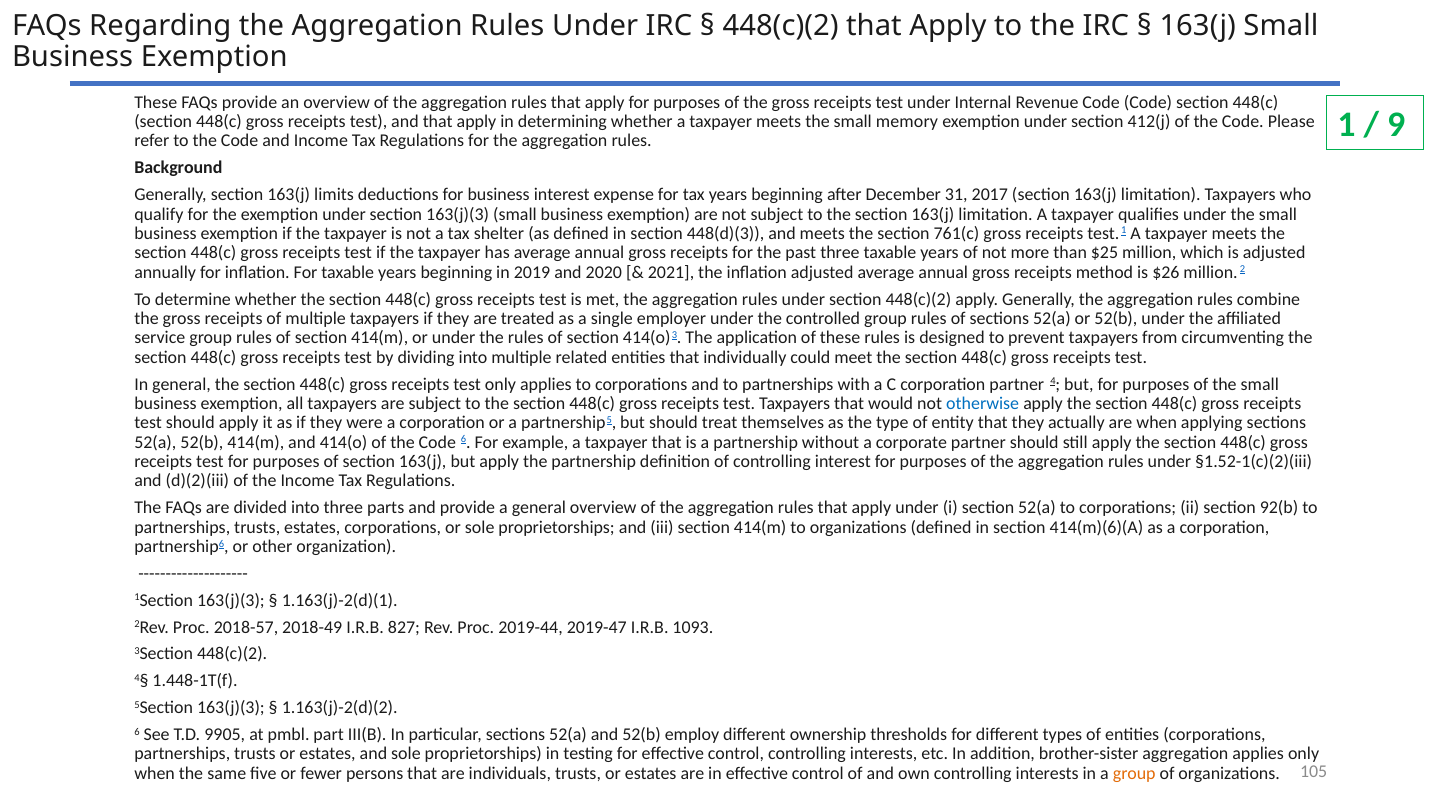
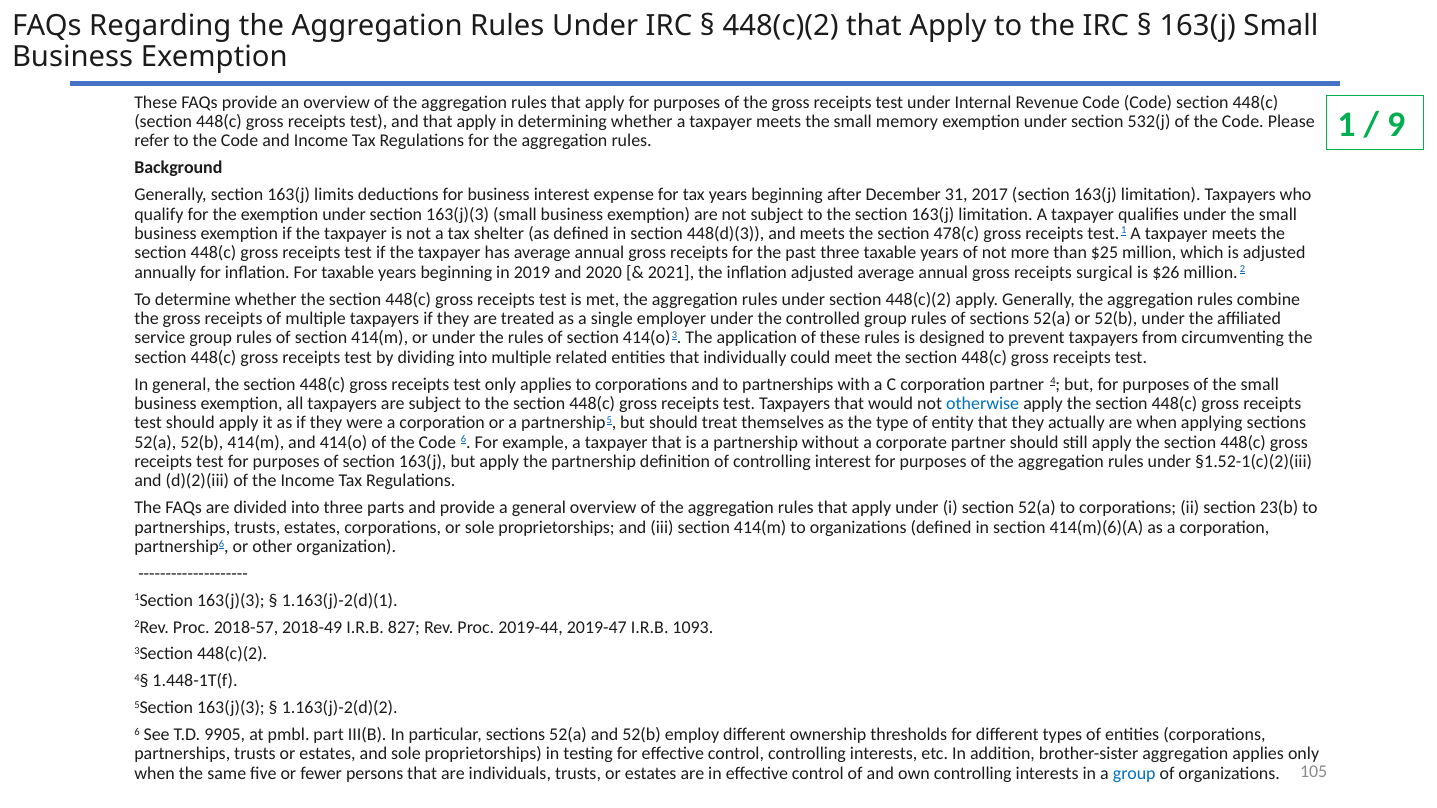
412(j: 412(j -> 532(j (1149, 122)
761(c: 761(c -> 478(c (957, 234)
method: method -> surgical (1104, 272)
92(b: 92(b -> 23(b (1279, 508)
group colour: orange -> blue (1134, 774)
